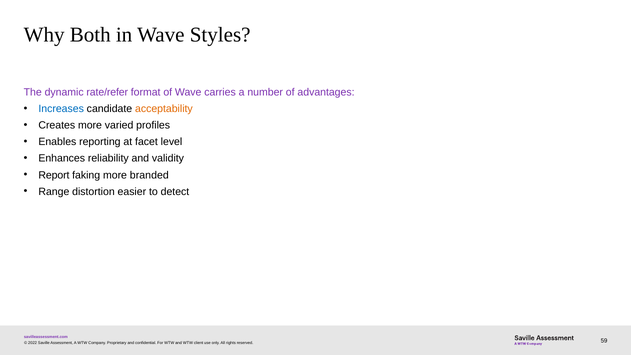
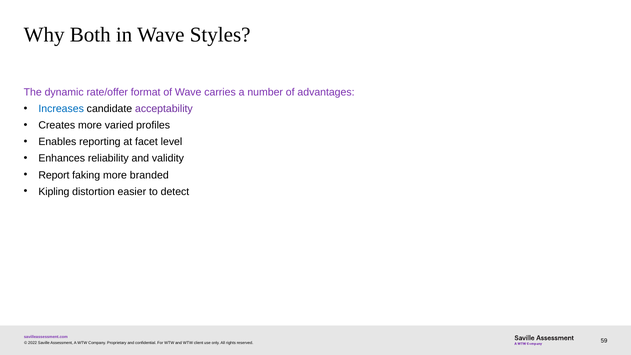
rate/refer: rate/refer -> rate/offer (107, 92)
acceptability colour: orange -> purple (164, 109)
Range: Range -> Kipling (54, 192)
